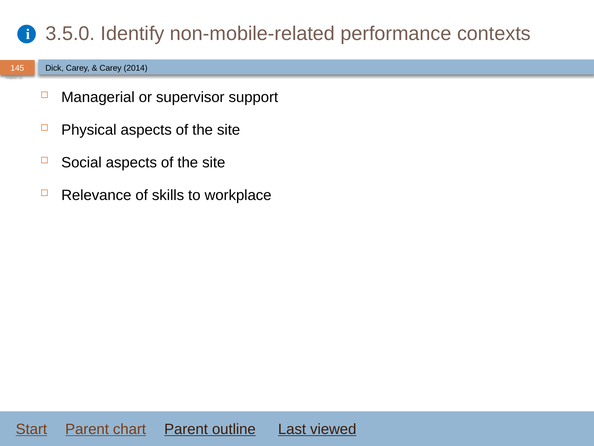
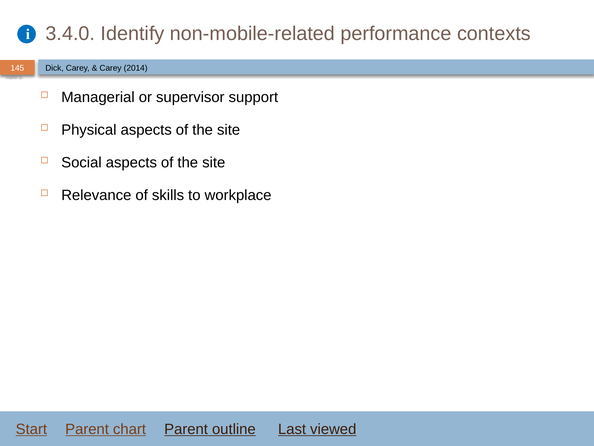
3.5.0: 3.5.0 -> 3.4.0 (70, 34)
